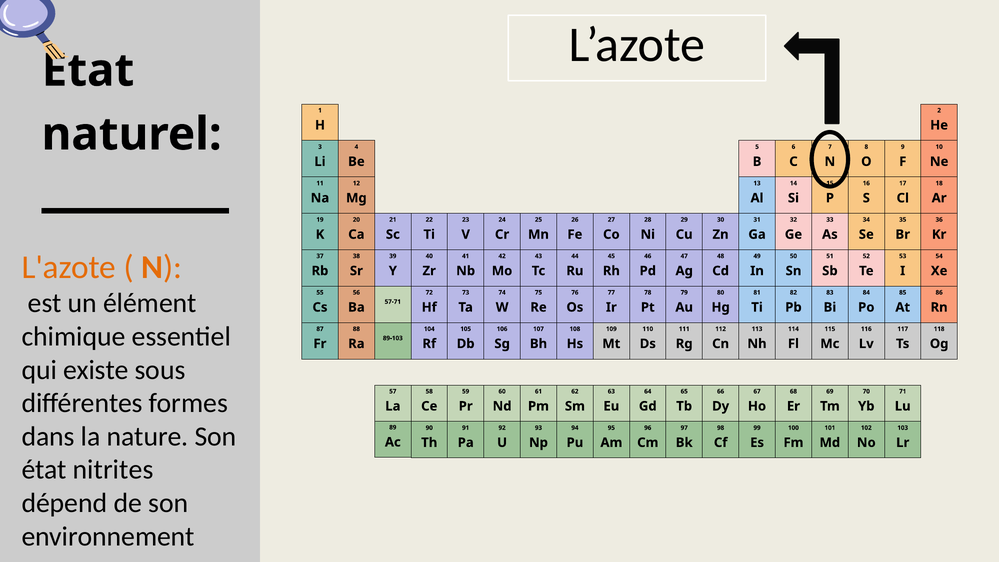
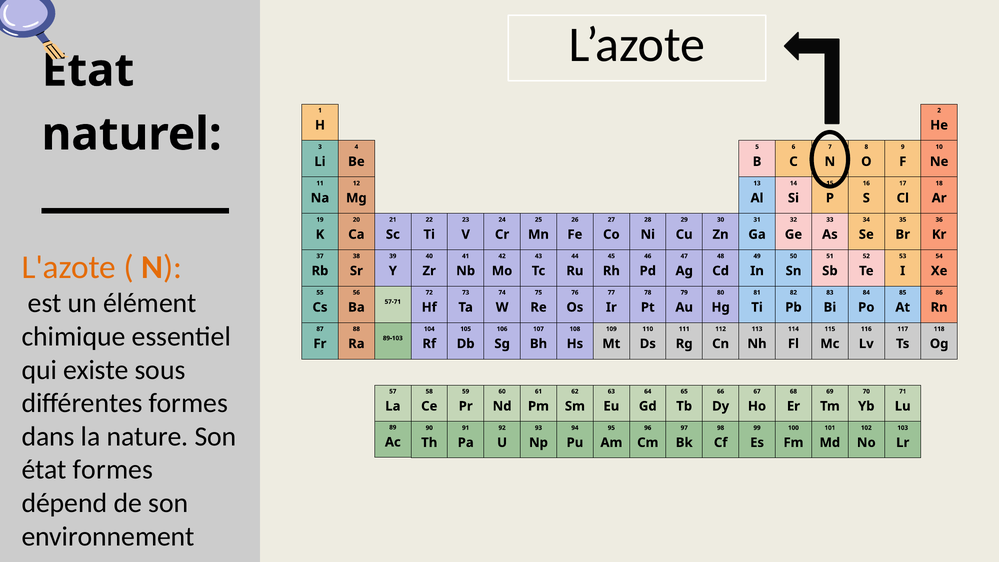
état nitrites: nitrites -> formes (113, 470)
